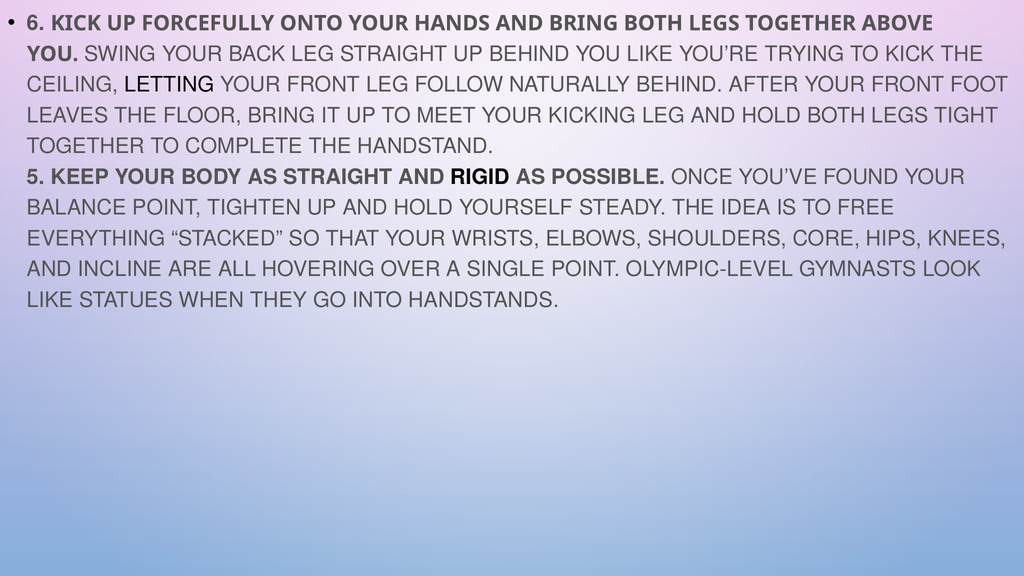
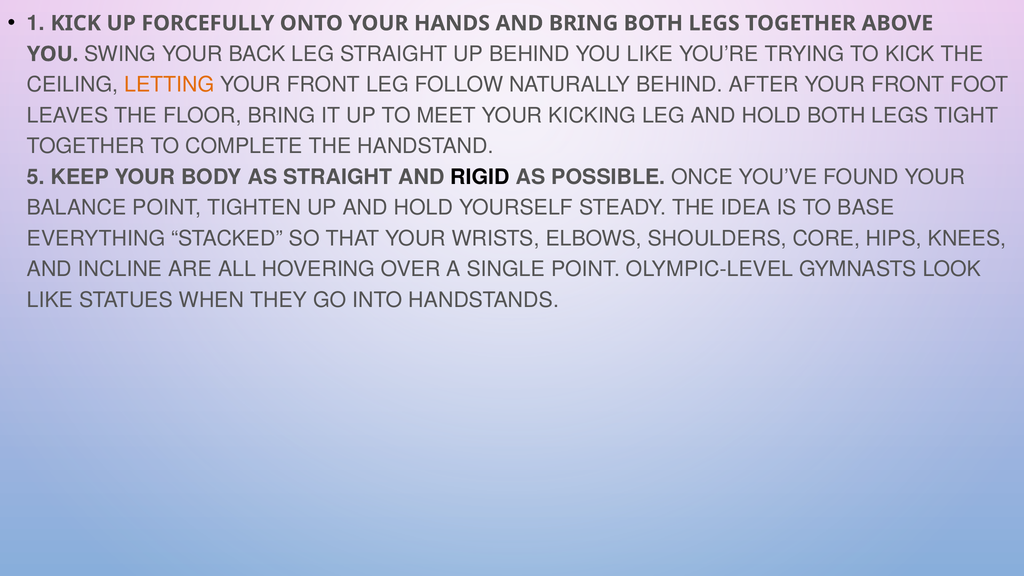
6: 6 -> 1 (36, 23)
LETTING colour: black -> orange (169, 85)
FREE: FREE -> BASE (866, 208)
